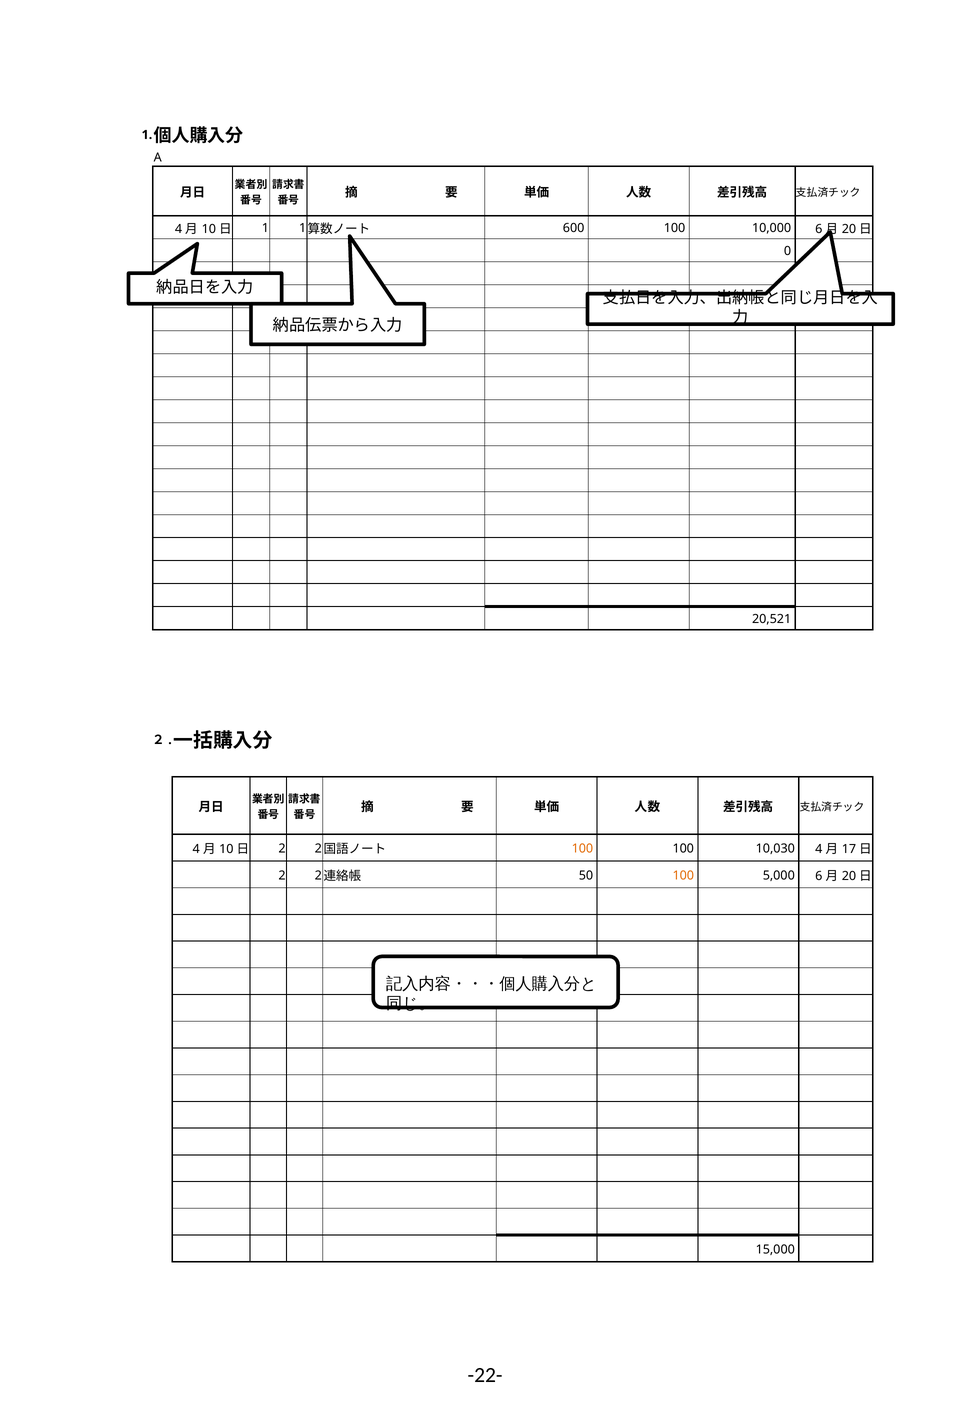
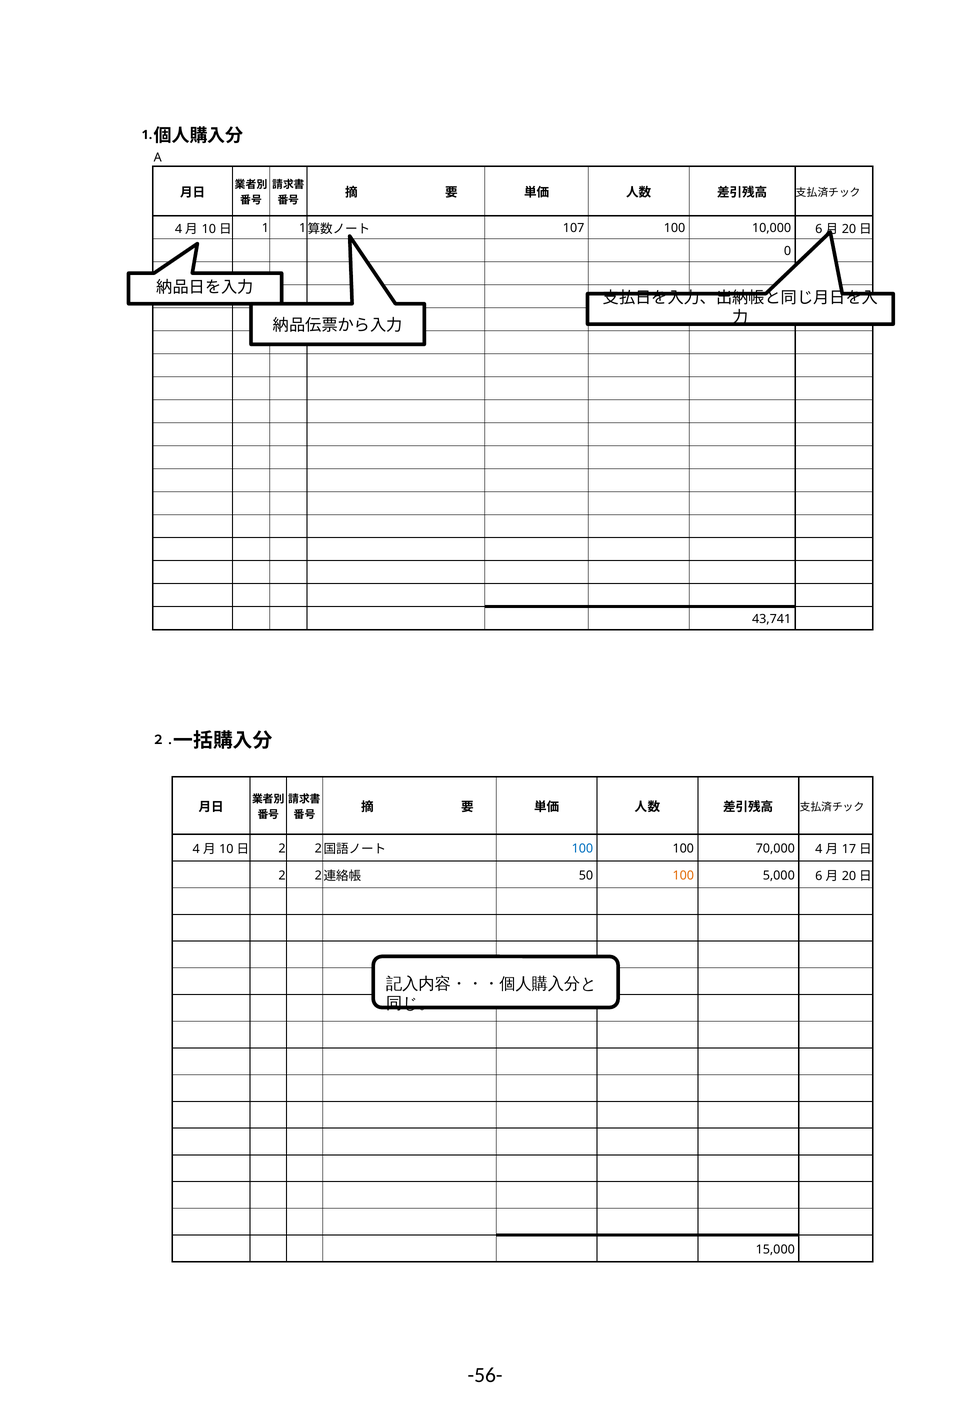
600: 600 -> 107 (574, 228)
20,521: 20,521 -> 43,741 (772, 619)
100 colour: orange -> blue (582, 848)
10,030: 10,030 -> 70,000 (775, 848)
-22-: -22- -> -56- (485, 1375)
